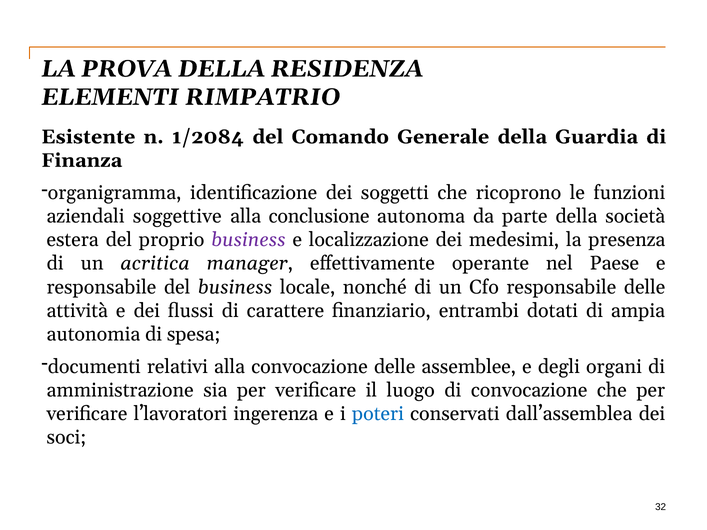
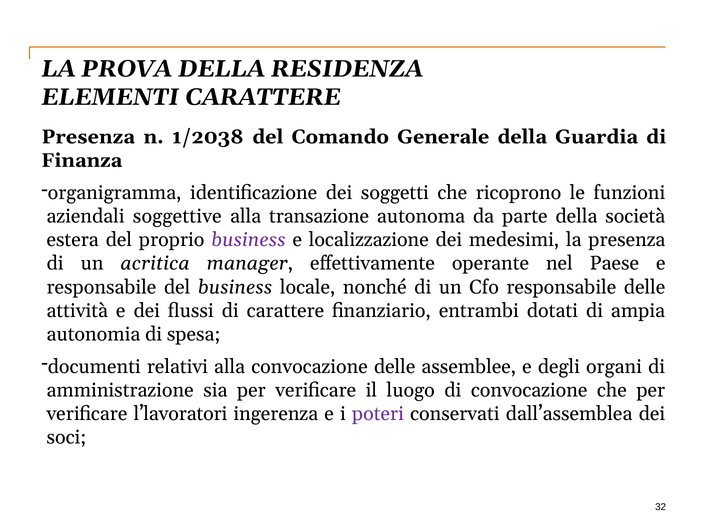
ELEMENTI RIMPATRIO: RIMPATRIO -> CARATTERE (263, 97)
Esistente: Esistente -> Presenza (88, 137)
1/2084: 1/2084 -> 1/2038 (208, 137)
conclusione: conclusione -> transazione (319, 216)
poteri colour: blue -> purple (378, 414)
